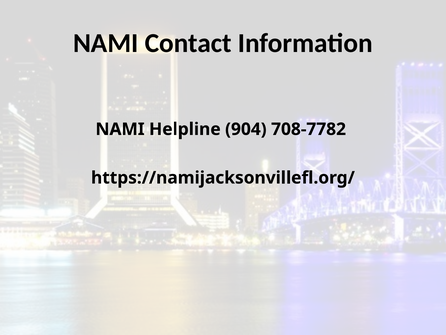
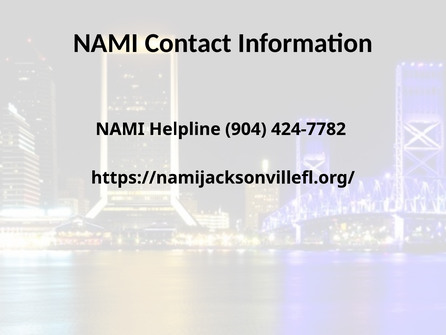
708-7782: 708-7782 -> 424-7782 (309, 129)
